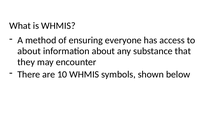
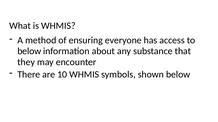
about: about -> below (29, 51)
